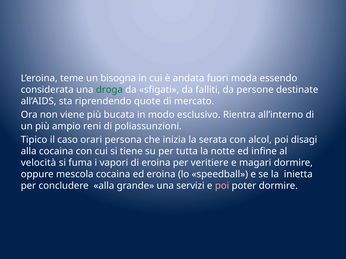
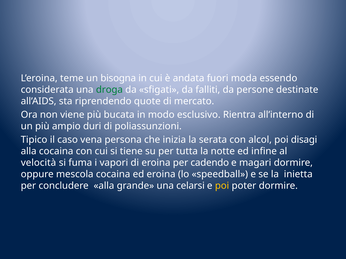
reni: reni -> duri (92, 127)
orari: orari -> vena (91, 140)
veritiere: veritiere -> cadendo (210, 163)
servizi: servizi -> celarsi (190, 186)
poi colour: pink -> yellow (222, 186)
